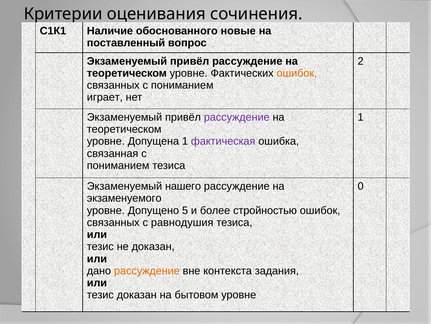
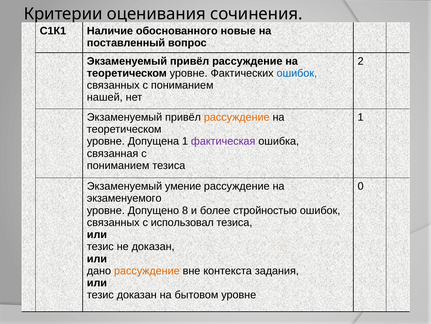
ошибок colour: orange -> blue (297, 73)
играет: играет -> нашей (105, 97)
рассуждение colour: purple -> orange (237, 117)
нашего: нашего -> умение (183, 186)
5: 5 -> 8 (185, 210)
равнодушия: равнодушия -> использовал (182, 222)
